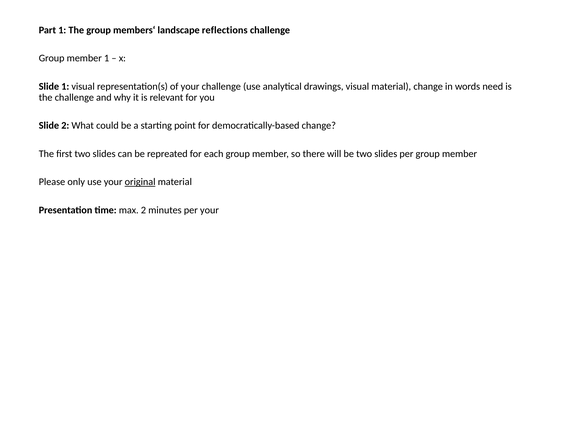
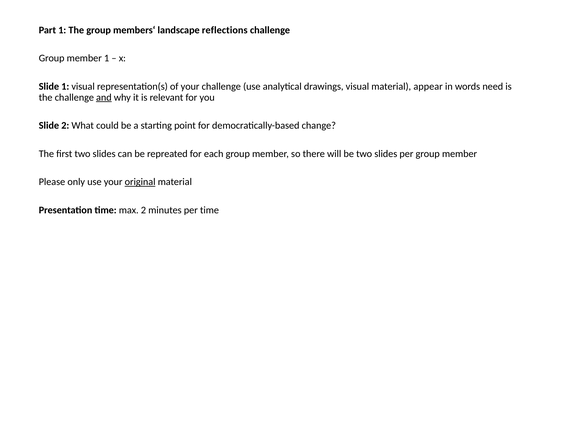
material change: change -> appear (428, 86)
and underline: none -> present (104, 97)
per your: your -> time (210, 210)
